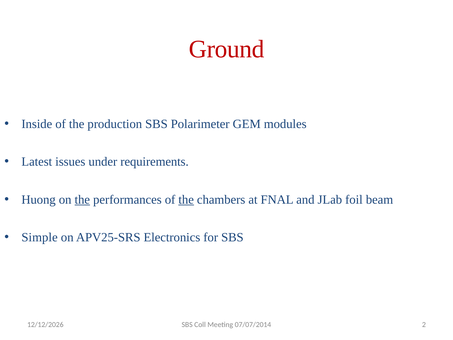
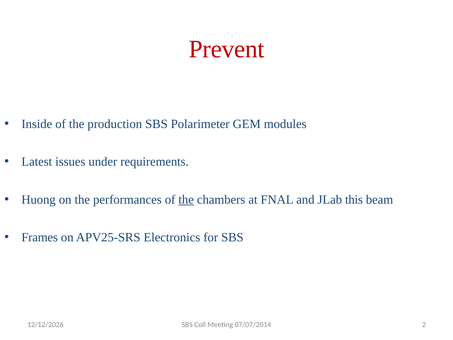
Ground: Ground -> Prevent (227, 49)
the underline: present -> none (82, 199)
foil: foil -> this (354, 199)
Simple: Simple -> Frames (40, 237)
